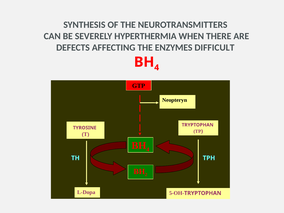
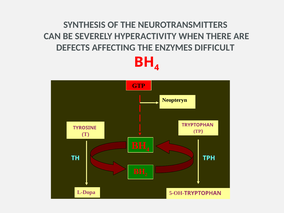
HYPERTHERMIA: HYPERTHERMIA -> HYPERACTIVITY (145, 36)
